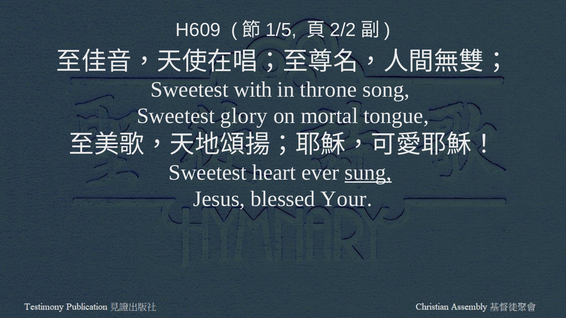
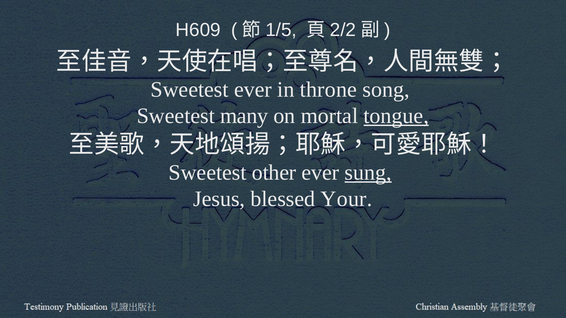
Sweetest with: with -> ever (253, 90)
glory: glory -> many (244, 116)
tongue underline: none -> present (396, 116)
heart: heart -> other (274, 173)
